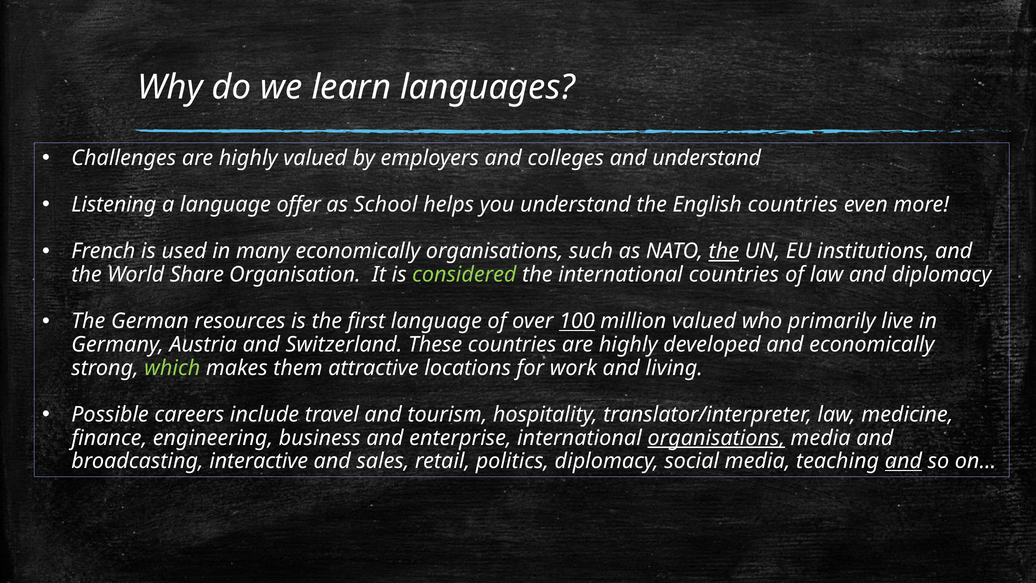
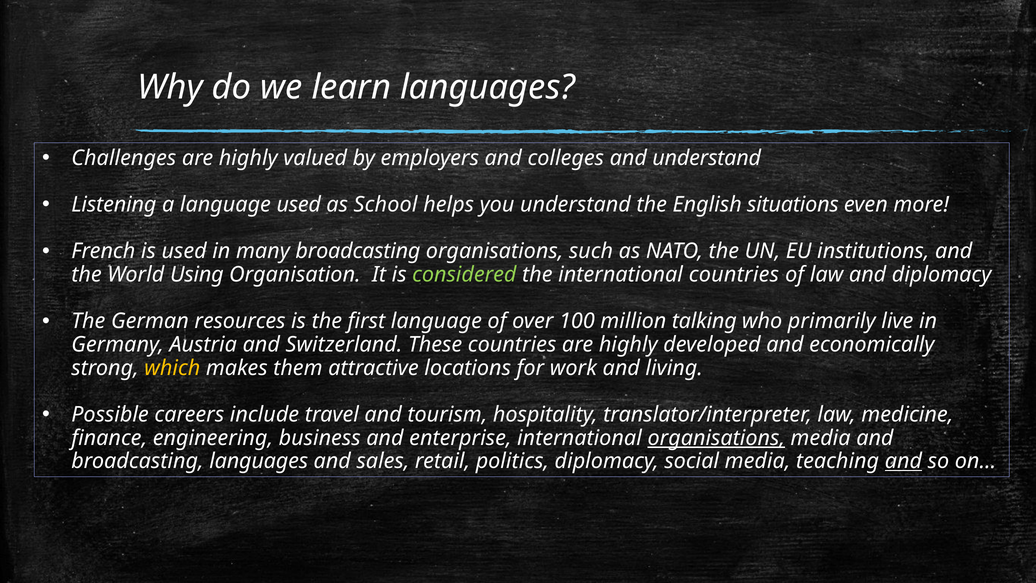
language offer: offer -> used (299, 205)
English countries: countries -> situations (793, 205)
many economically: economically -> broadcasting (358, 251)
the underline: present -> none (724, 251)
Share: Share -> Using (197, 275)
100 underline: present -> none (577, 321)
million valued: valued -> talking (704, 321)
which colour: light green -> yellow (172, 368)
broadcasting interactive: interactive -> languages (259, 461)
